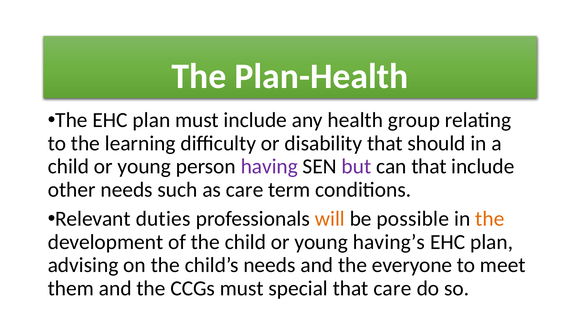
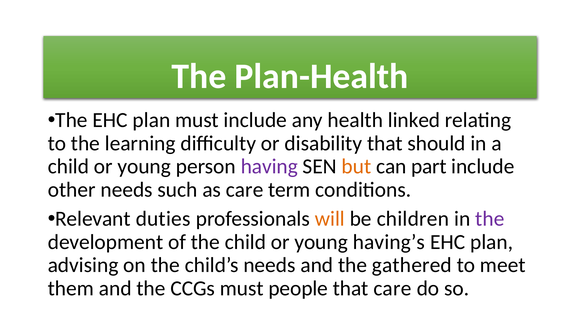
group: group -> linked (414, 120)
but colour: purple -> orange (356, 166)
can that: that -> part (429, 166)
possible: possible -> children (413, 219)
the colour: orange -> purple (490, 219)
everyone: everyone -> gathered (412, 265)
special: special -> people (298, 288)
